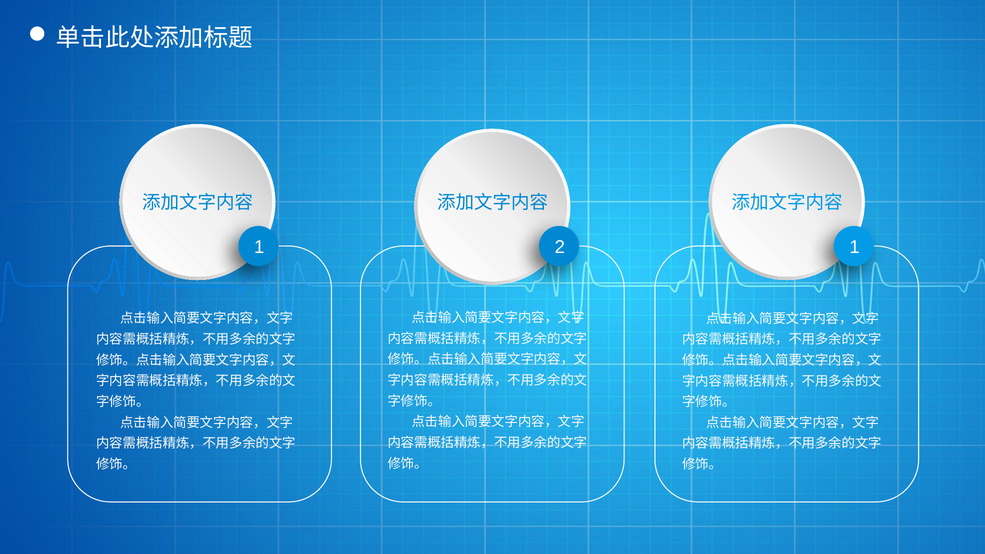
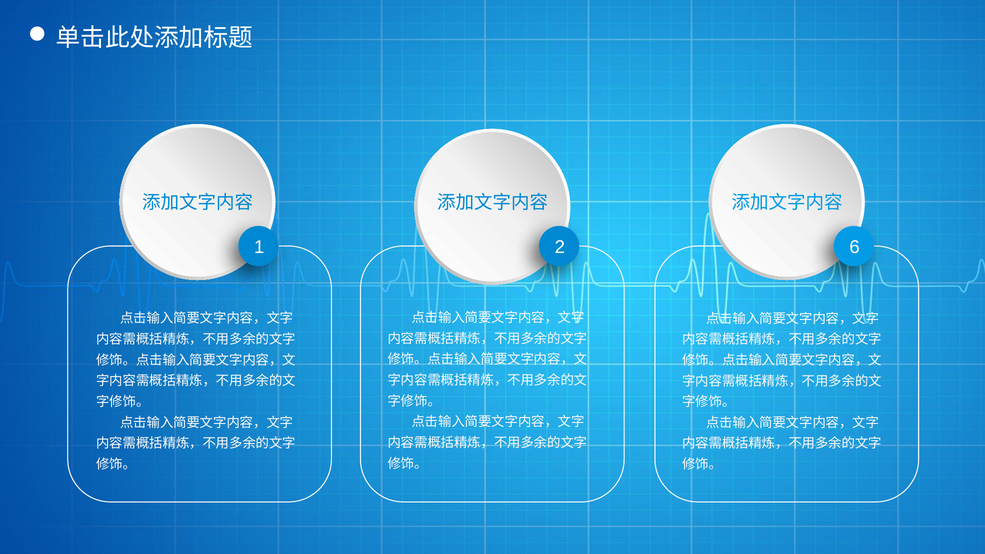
2 1: 1 -> 6 (855, 247)
